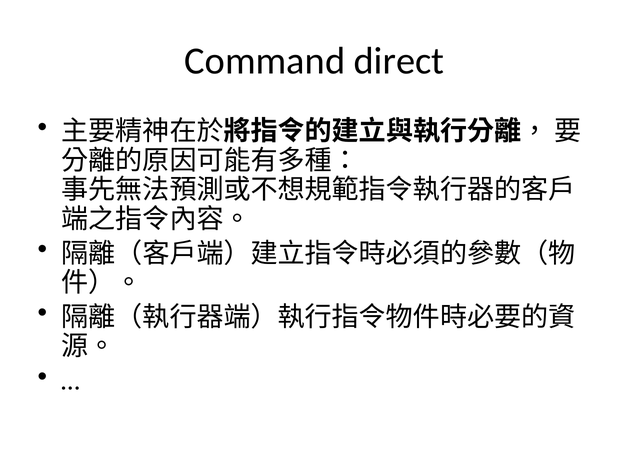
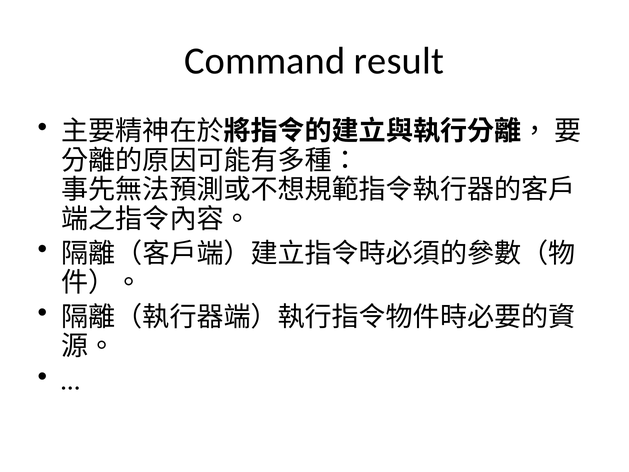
direct: direct -> result (399, 61)
